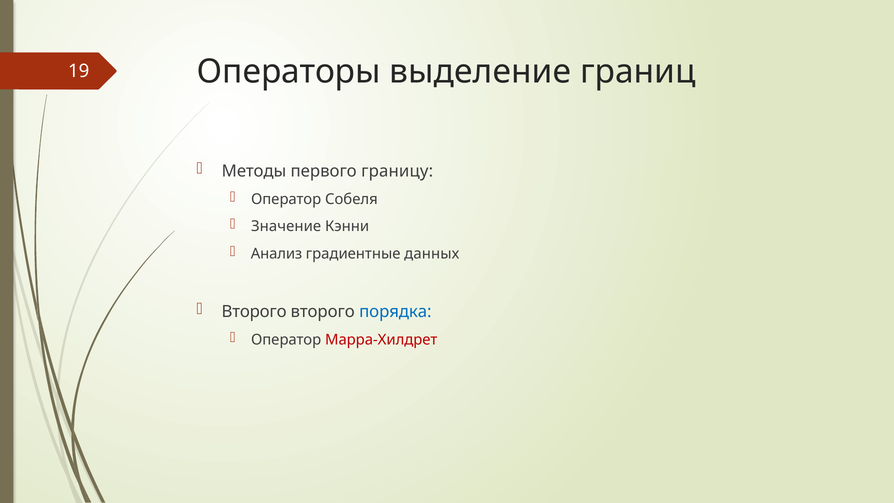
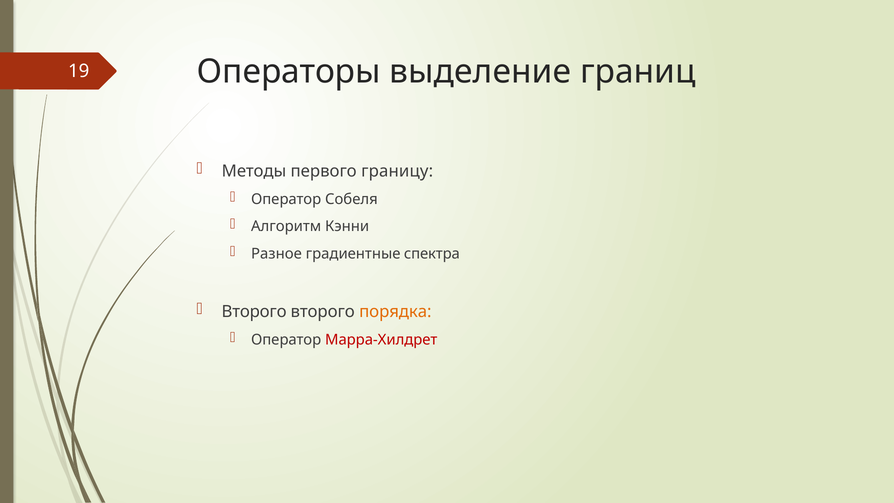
Значение: Значение -> Алгоритм (286, 226)
Анализ: Анализ -> Разное (276, 254)
данных: данных -> спектра (432, 254)
порядка colour: blue -> orange (395, 311)
